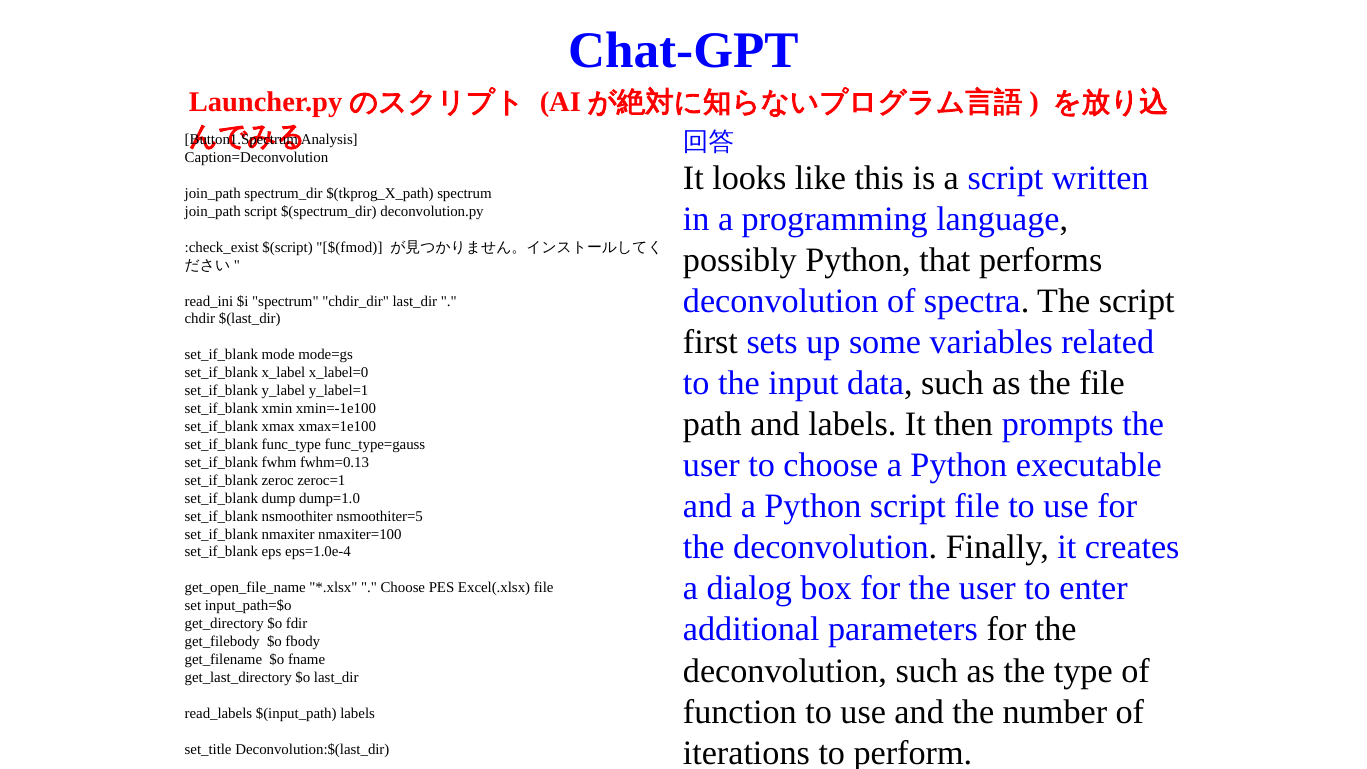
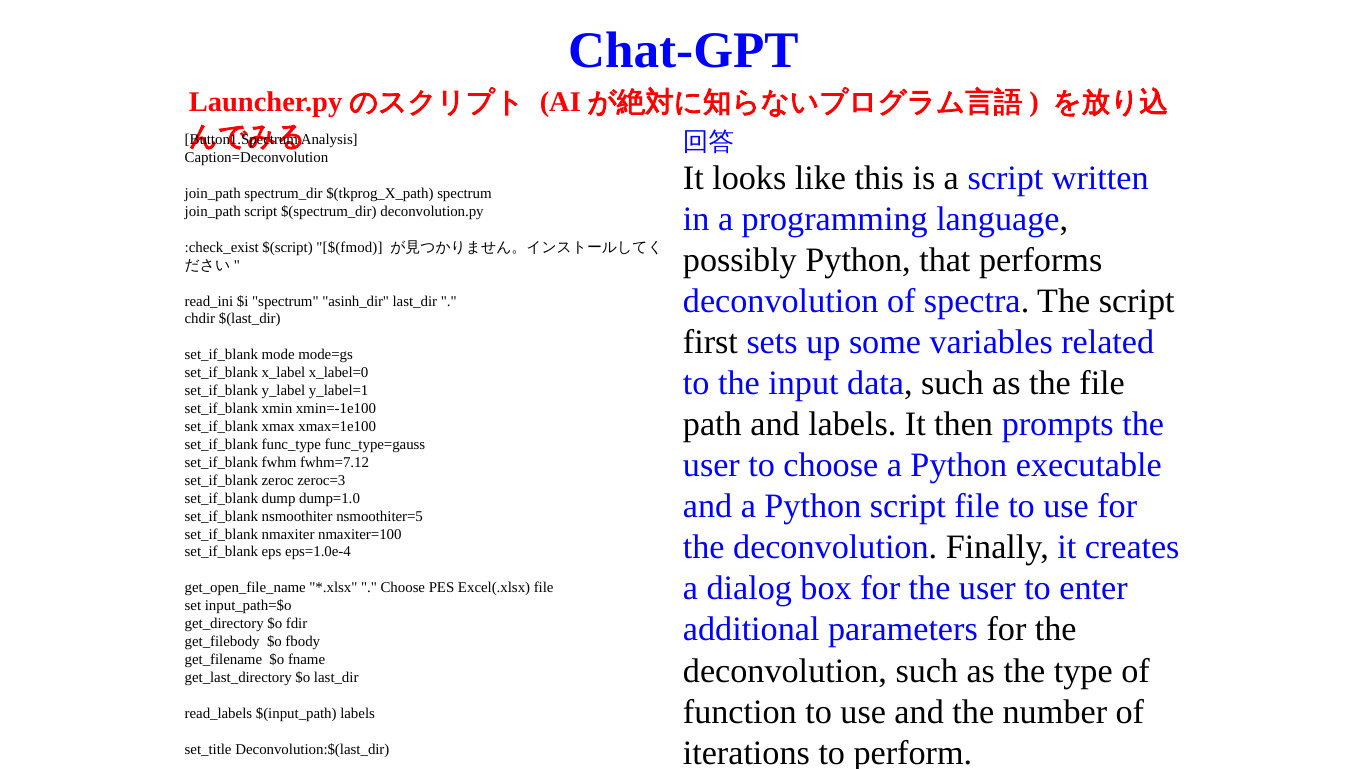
chdir_dir: chdir_dir -> asinh_dir (356, 301)
fwhm=0.13: fwhm=0.13 -> fwhm=7.12 (335, 462)
zeroc=1: zeroc=1 -> zeroc=3 (321, 480)
